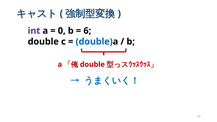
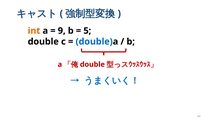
int colour: purple -> orange (34, 31)
0: 0 -> 9 (62, 31)
6: 6 -> 5 (87, 31)
